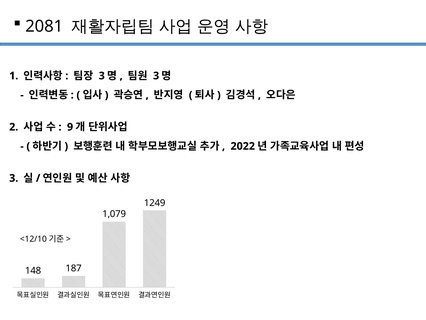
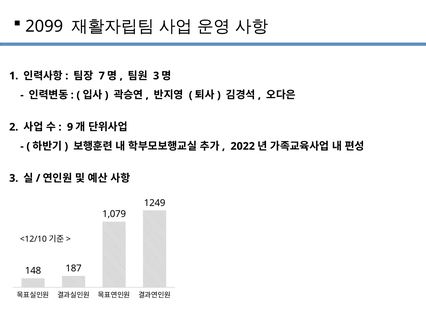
2081: 2081 -> 2099 (44, 26)
3: 3 -> 7 (102, 76)
